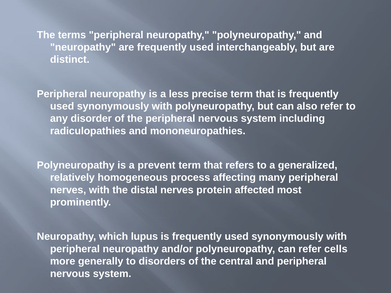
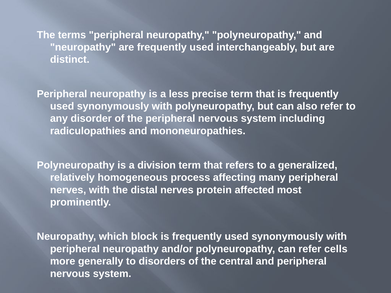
prevent: prevent -> division (157, 165)
lupus: lupus -> block (144, 237)
